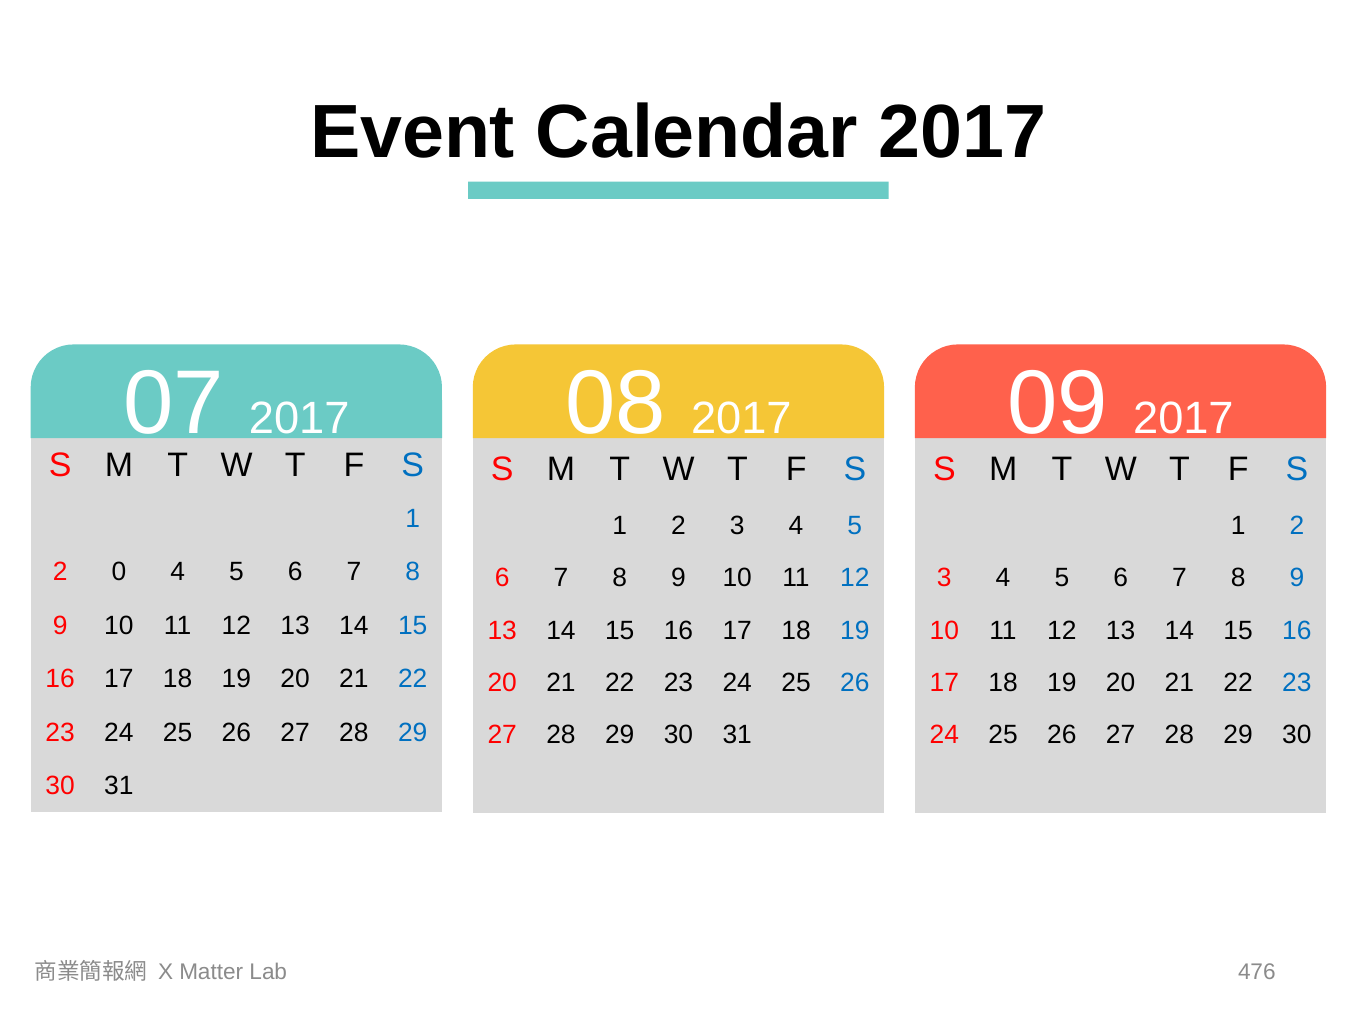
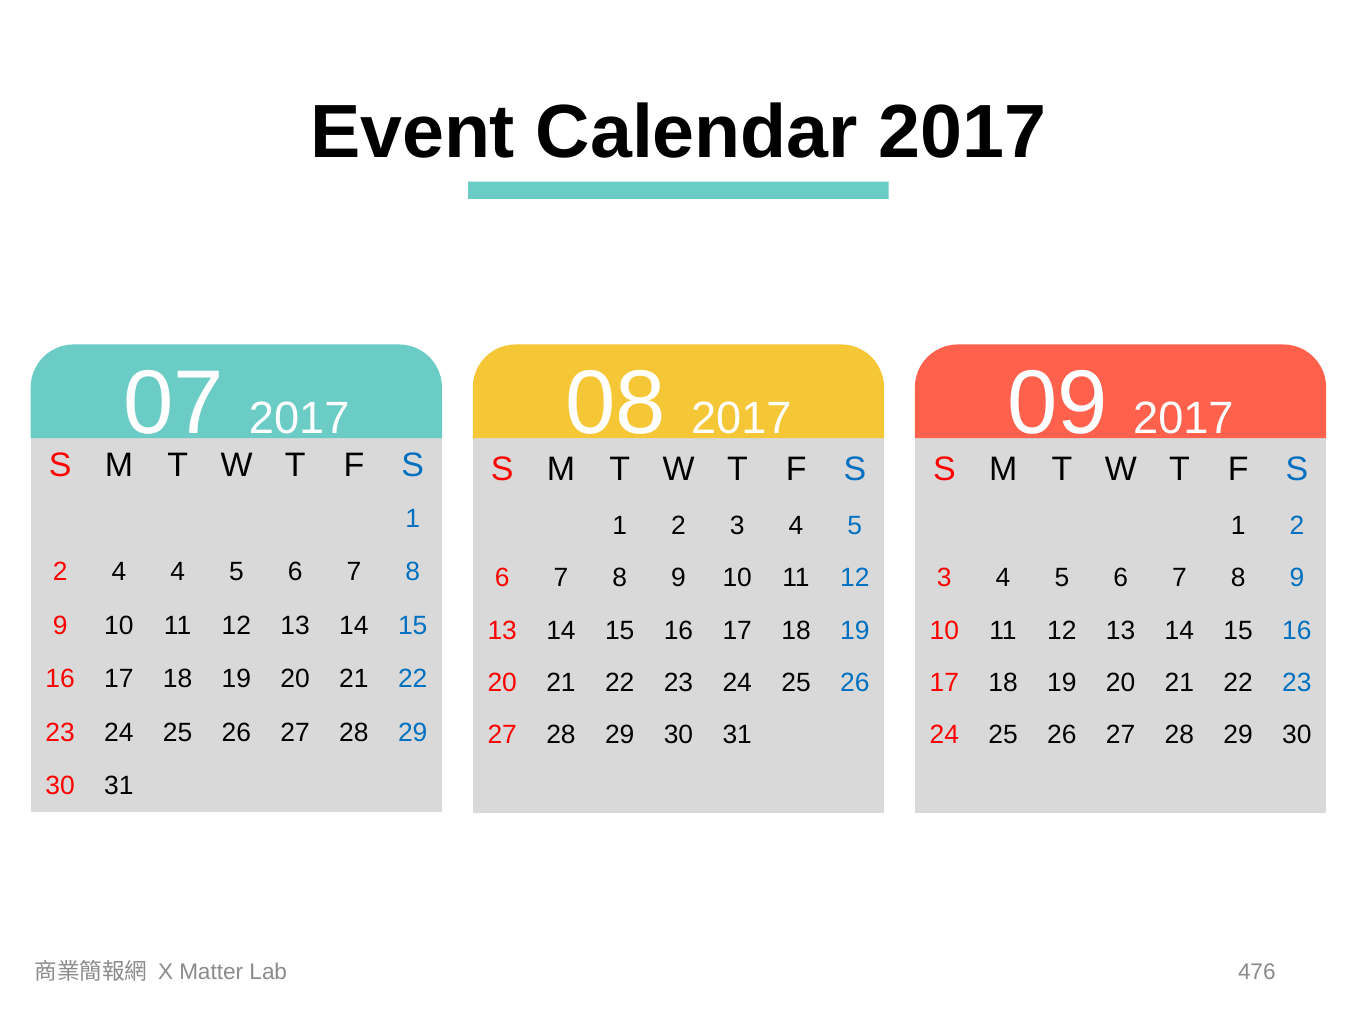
2 0: 0 -> 4 (119, 572)
